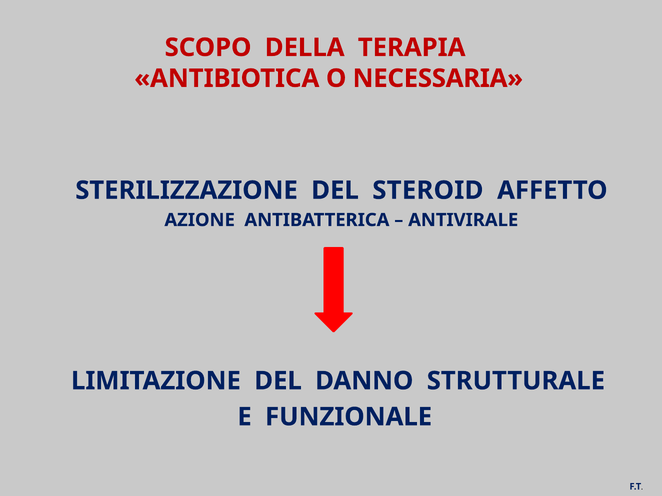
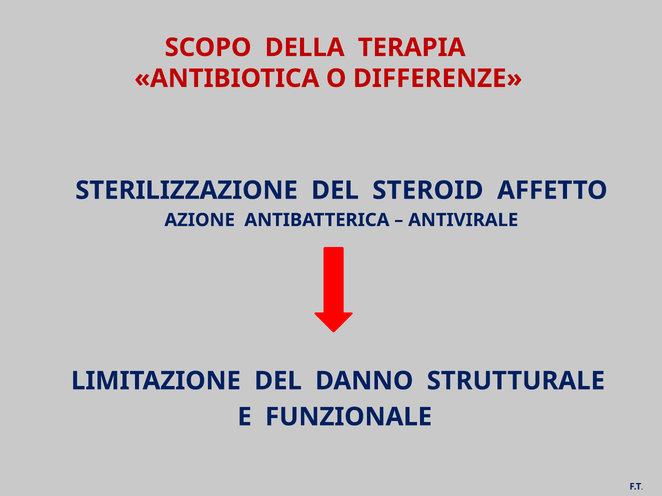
NECESSARIA: NECESSARIA -> DIFFERENZE (438, 78)
